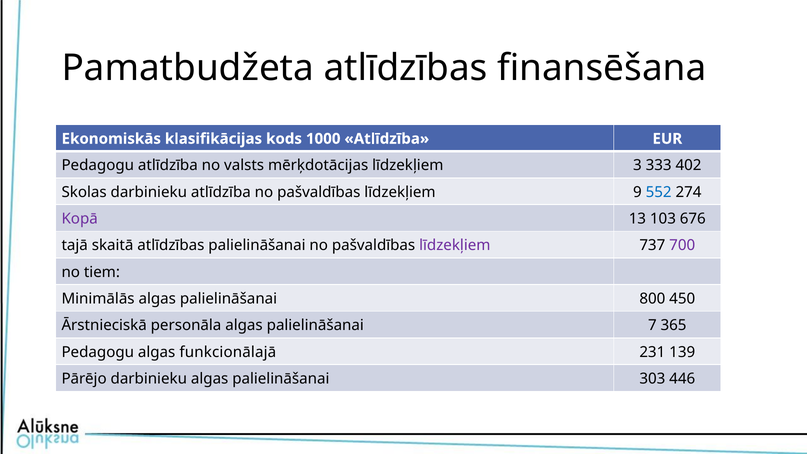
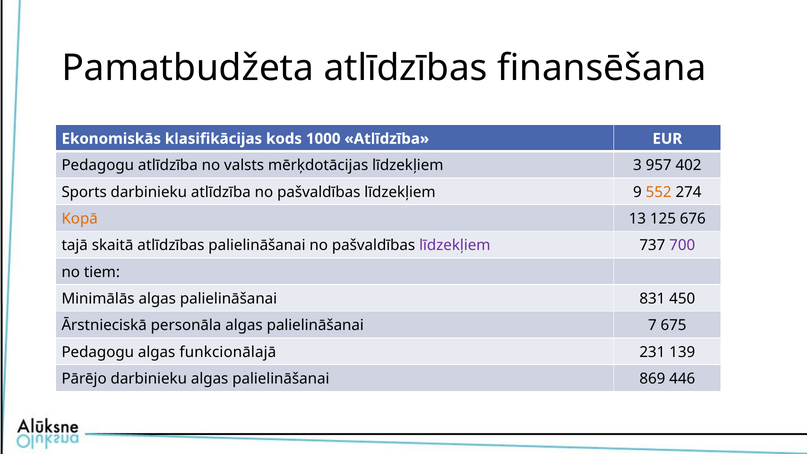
333: 333 -> 957 (659, 165)
Skolas: Skolas -> Sports (84, 192)
552 colour: blue -> orange (659, 192)
Kopā colour: purple -> orange (80, 219)
103: 103 -> 125 (663, 219)
800: 800 -> 831 (652, 299)
365: 365 -> 675 (674, 325)
303: 303 -> 869 (652, 379)
